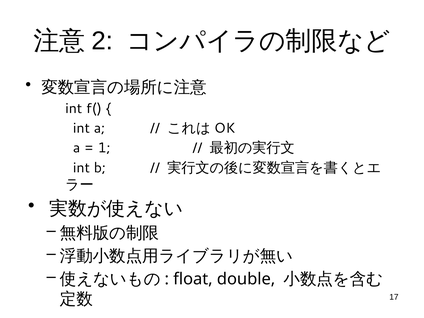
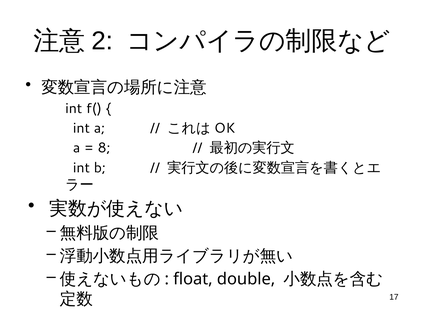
1: 1 -> 8 (104, 148)
